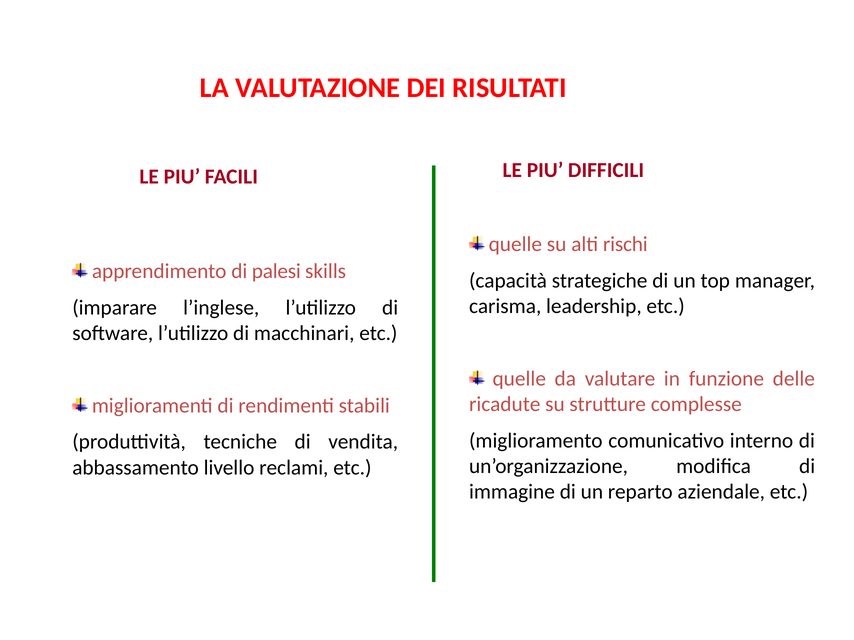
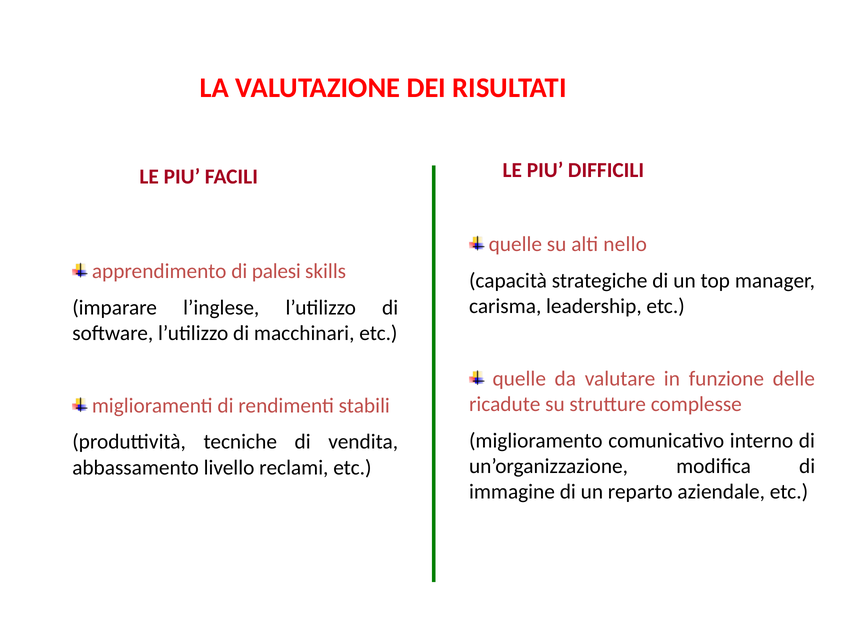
rischi: rischi -> nello (625, 245)
